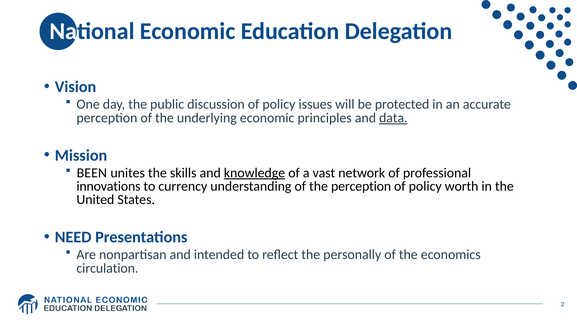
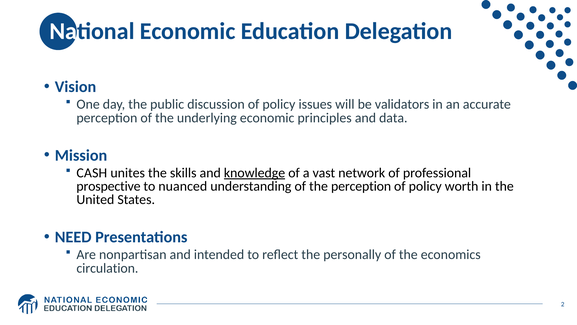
protected: protected -> validators (402, 104)
data underline: present -> none (393, 118)
BEEN: BEEN -> CASH (92, 173)
innovations: innovations -> prospective (108, 186)
currency: currency -> nuanced (183, 186)
